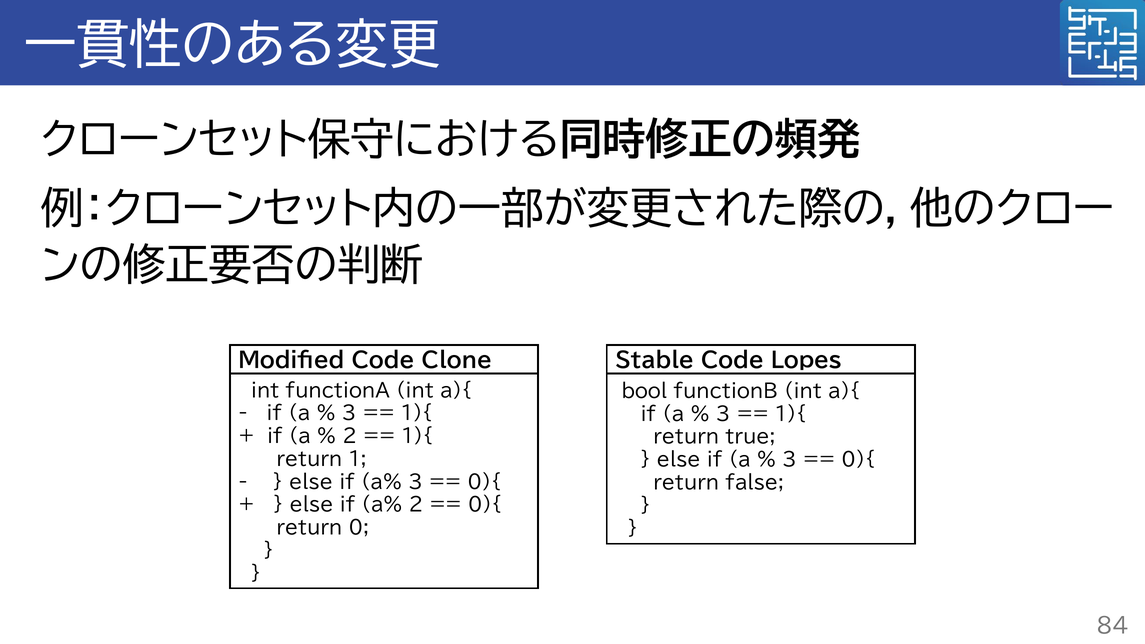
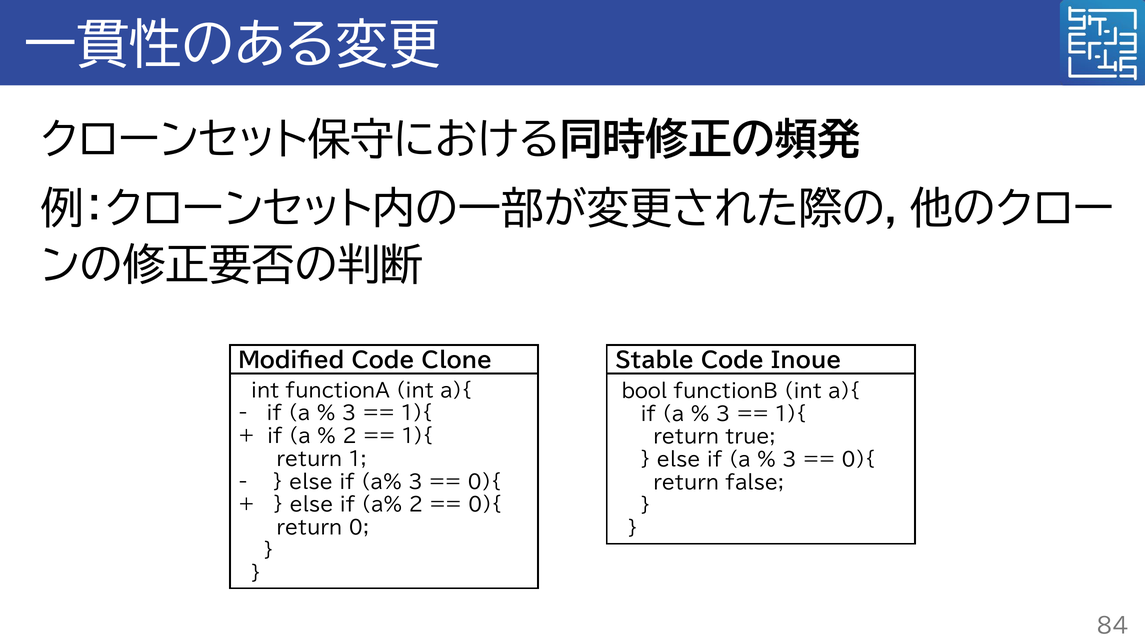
Lopes: Lopes -> Inoue (806, 361)
